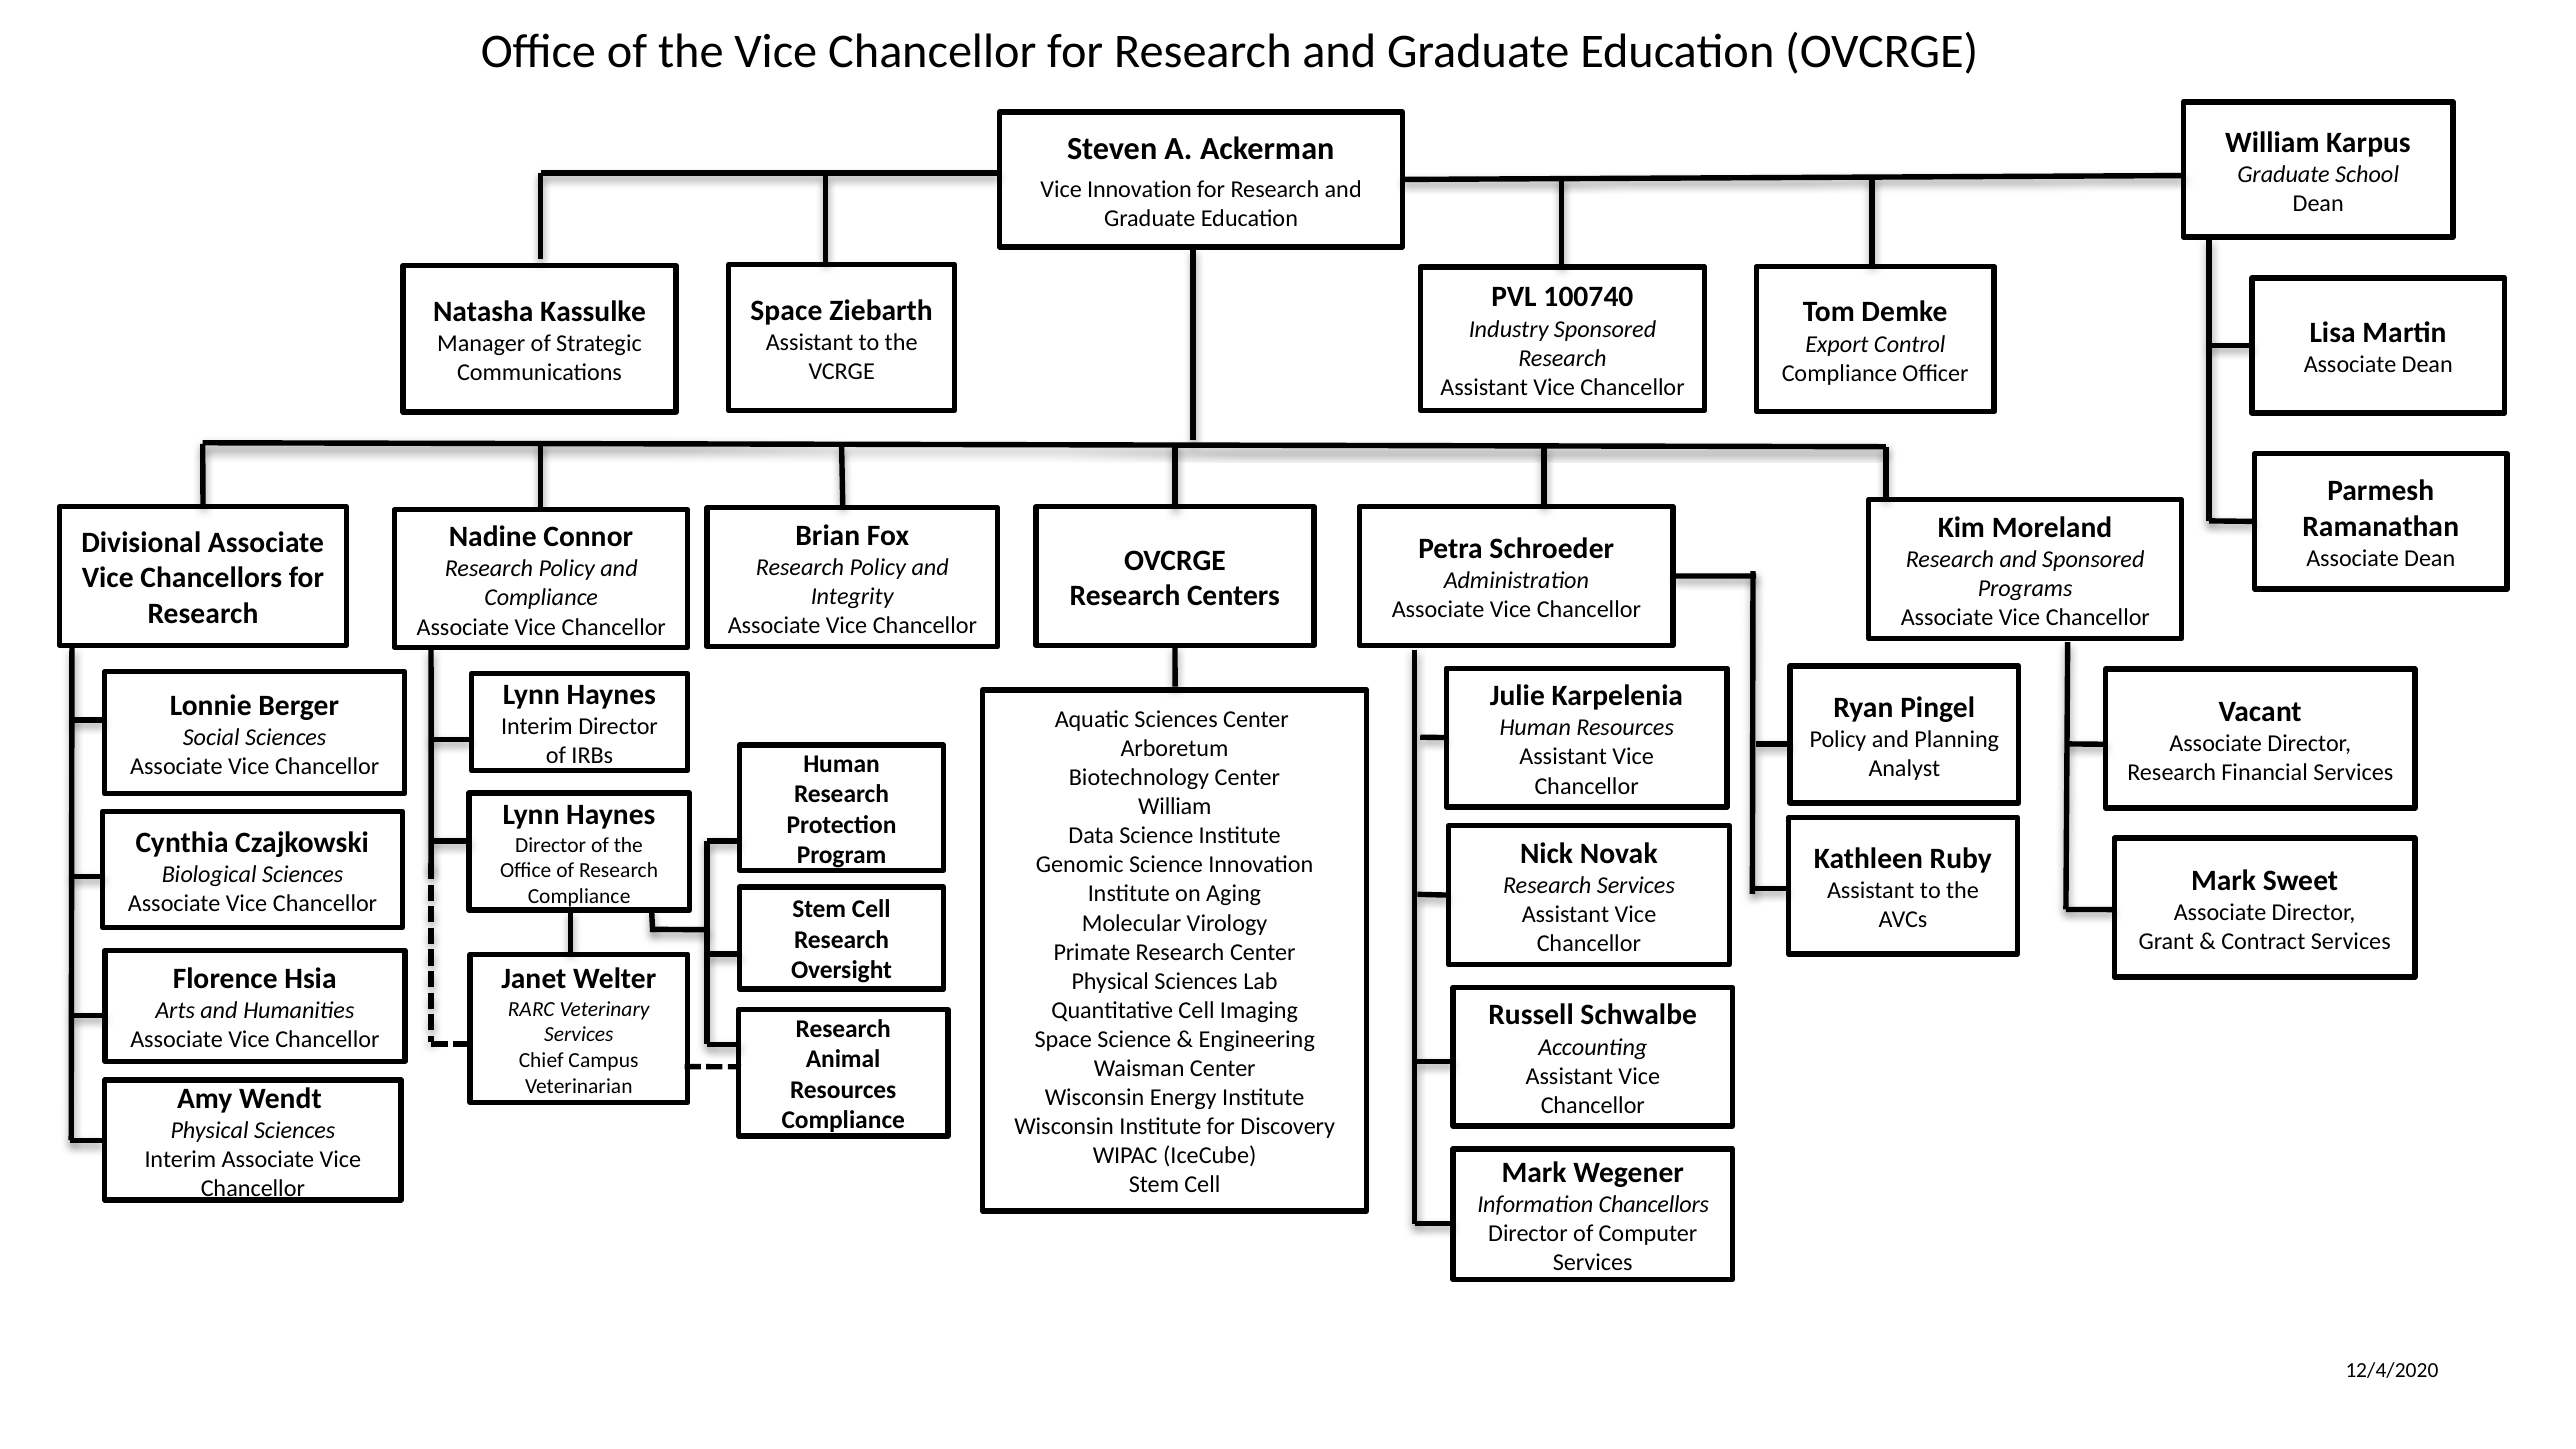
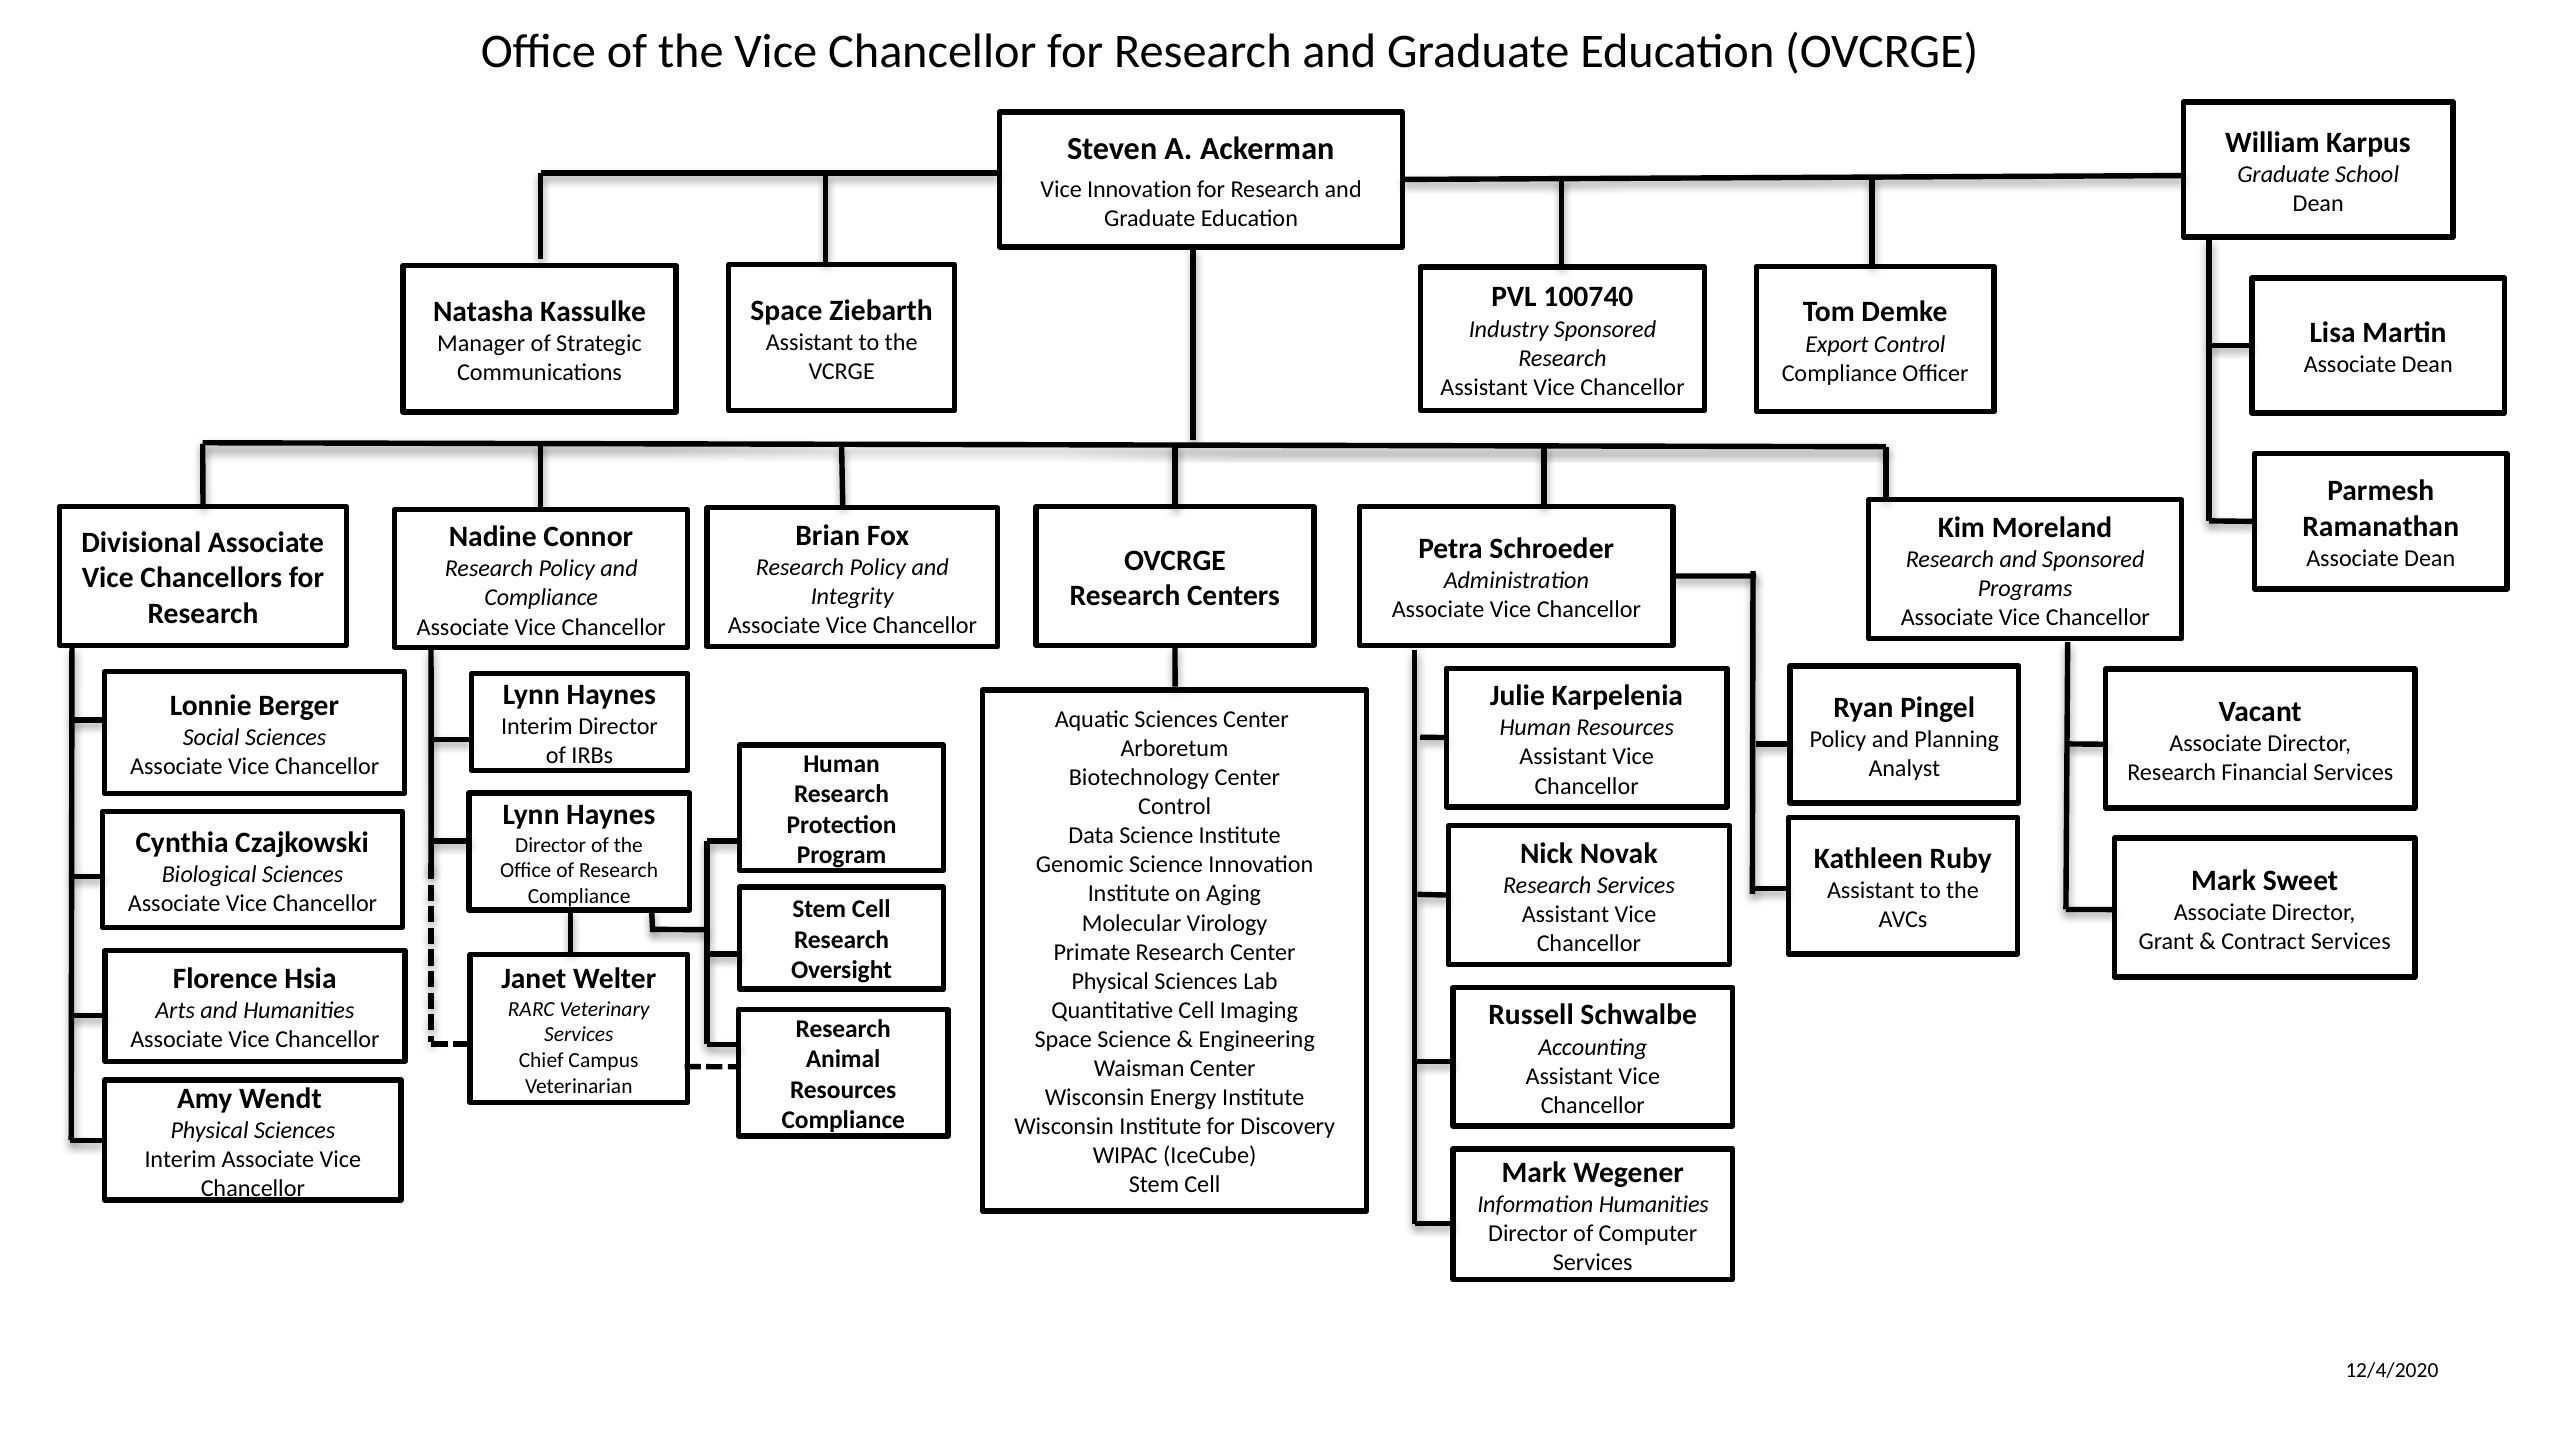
William: William -> Control (1175, 807)
Information Chancellors: Chancellors -> Humanities (1654, 1205)
